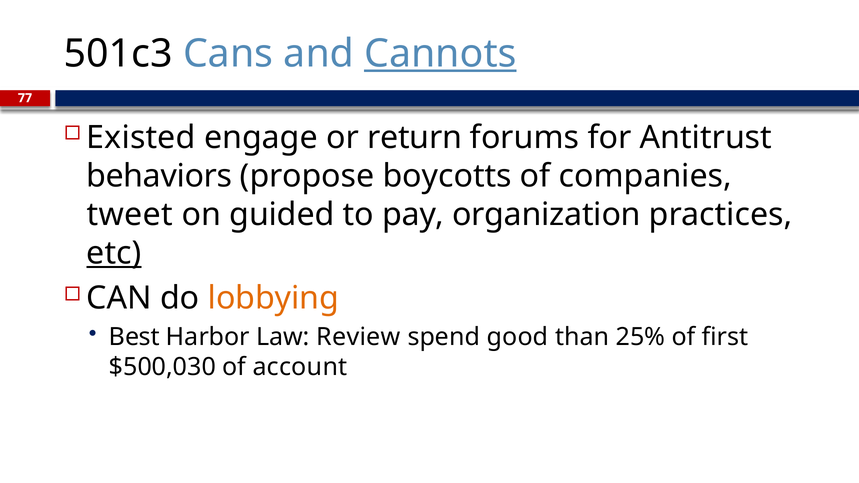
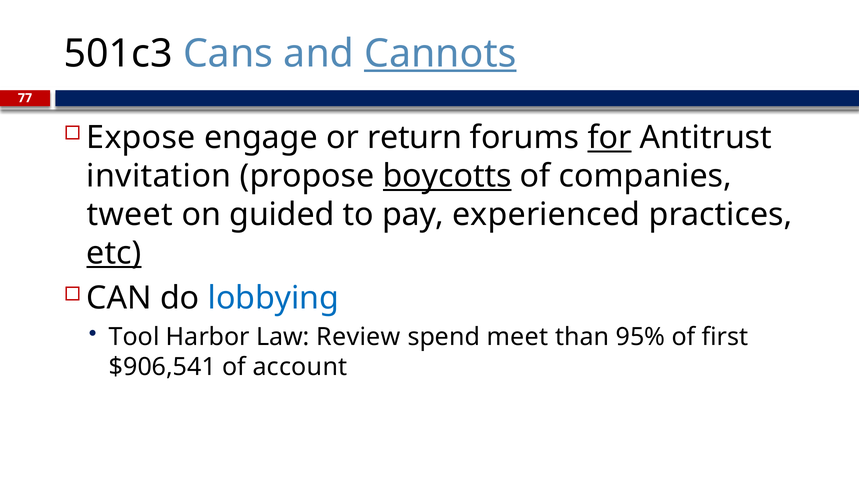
Existed: Existed -> Expose (141, 137)
for underline: none -> present (609, 137)
behaviors: behaviors -> invitation (159, 176)
boycotts underline: none -> present (447, 176)
organization: organization -> experienced (546, 215)
lobbying colour: orange -> blue (273, 298)
Best: Best -> Tool (134, 337)
good: good -> meet (517, 337)
25%: 25% -> 95% (640, 337)
$500,030: $500,030 -> $906,541 (162, 367)
